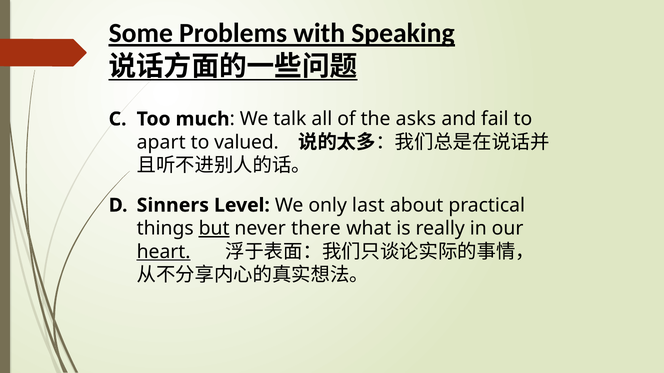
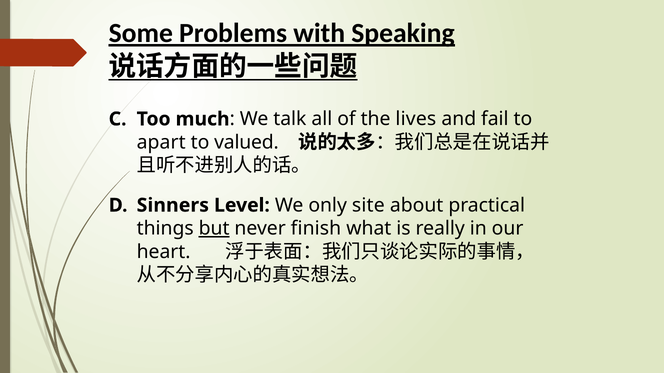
asks: asks -> lives (416, 119)
last: last -> site (368, 206)
there: there -> finish (316, 229)
heart underline: present -> none (164, 252)
